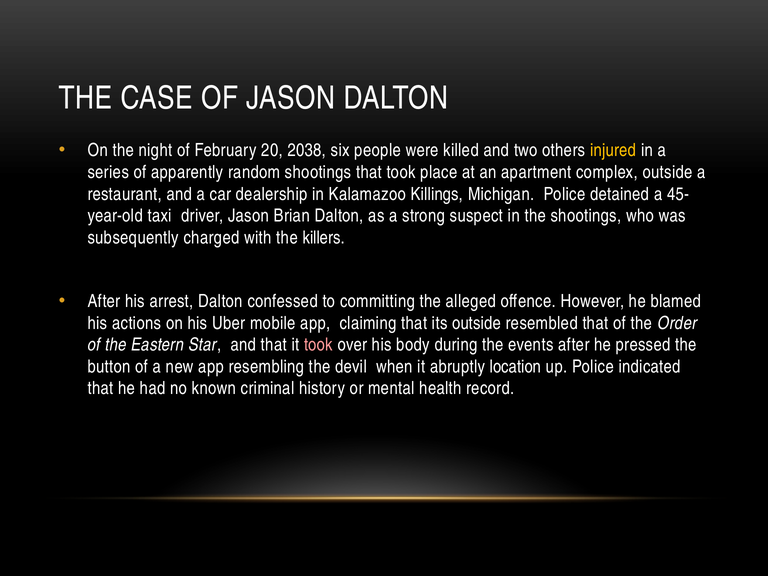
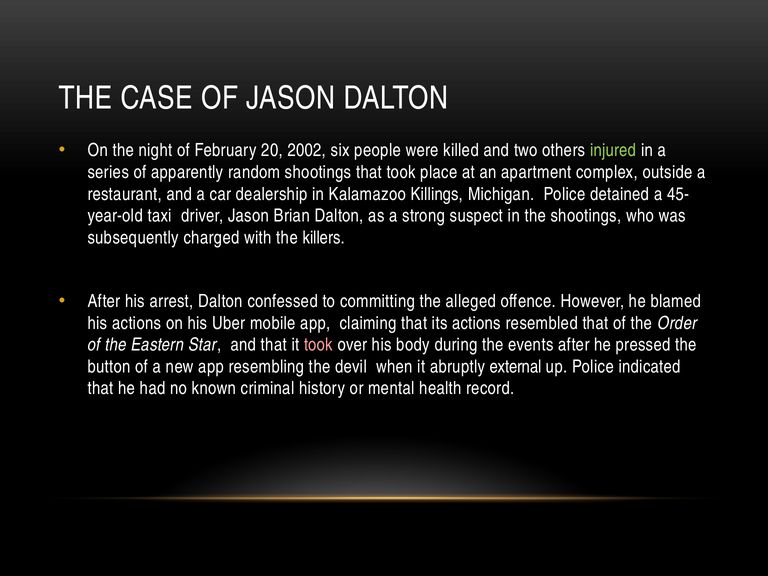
2038: 2038 -> 2002 (307, 150)
injured colour: yellow -> light green (613, 150)
its outside: outside -> actions (477, 323)
location: location -> external (516, 367)
